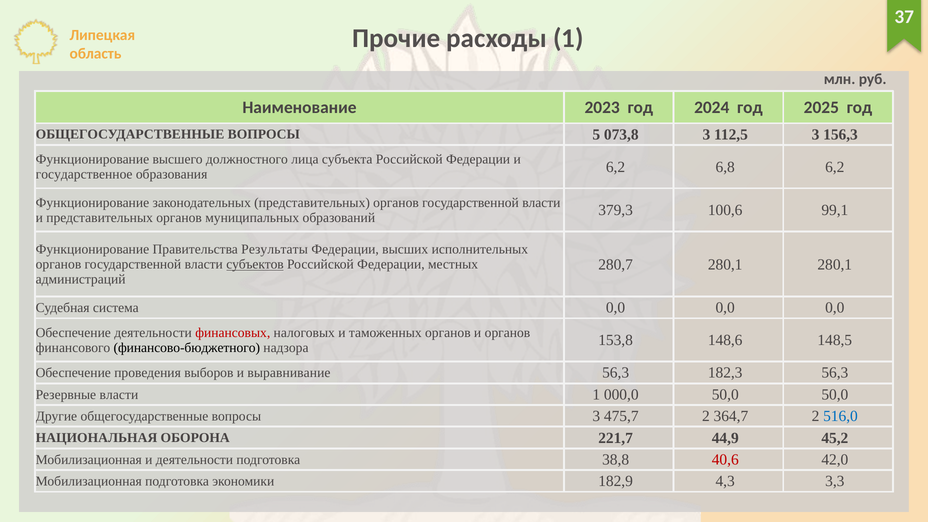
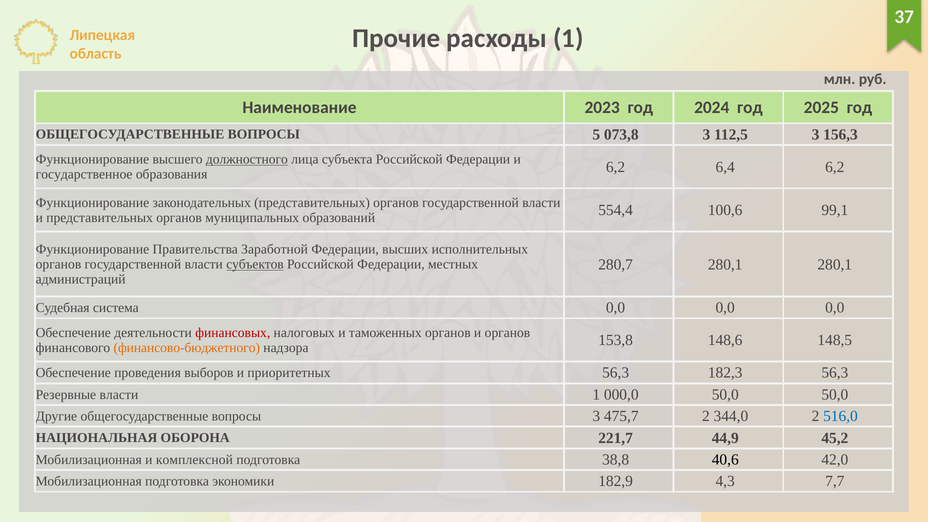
должностного underline: none -> present (247, 159)
6,8: 6,8 -> 6,4 (725, 167)
379,3: 379,3 -> 554,4 (616, 210)
Результаты: Результаты -> Заработной (275, 250)
финансово-бюджетного colour: black -> orange (187, 348)
выравнивание: выравнивание -> приоритетных (289, 373)
364,7: 364,7 -> 344,0 (731, 416)
и деятельности: деятельности -> комплексной (194, 460)
40,6 colour: red -> black (725, 460)
3,3: 3,3 -> 7,7 (835, 481)
